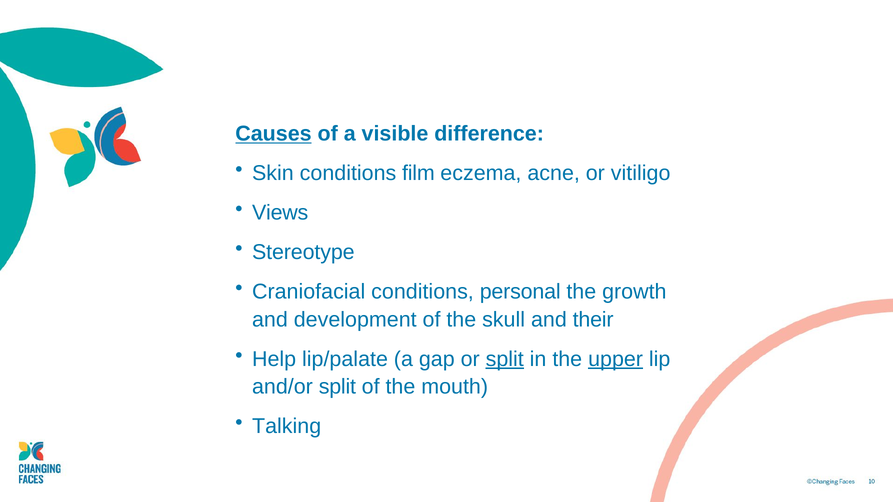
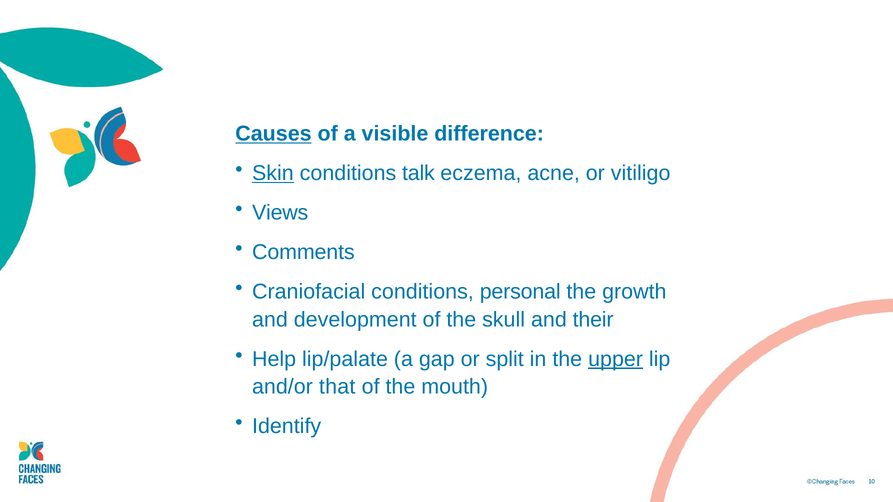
Skin underline: none -> present (273, 173)
film: film -> talk (418, 173)
Stereotype: Stereotype -> Comments (303, 253)
split underline: present -> none (505, 359)
and/or split: split -> that (337, 387)
Talking: Talking -> Identify (287, 427)
